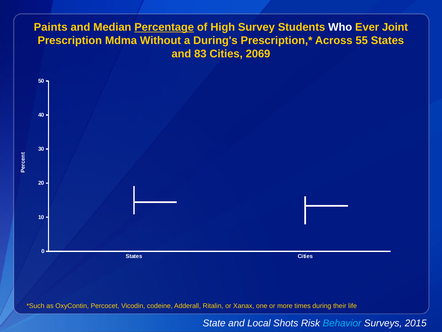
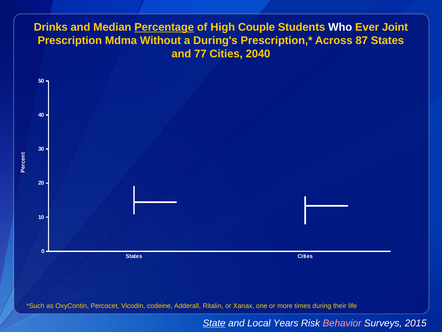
Paints: Paints -> Drinks (51, 27)
Survey: Survey -> Couple (257, 27)
55: 55 -> 87 (362, 41)
83: 83 -> 77 (200, 54)
2069: 2069 -> 2040 (258, 54)
State underline: none -> present (214, 323)
Shots: Shots -> Years (286, 323)
Behavior colour: light blue -> pink (342, 323)
